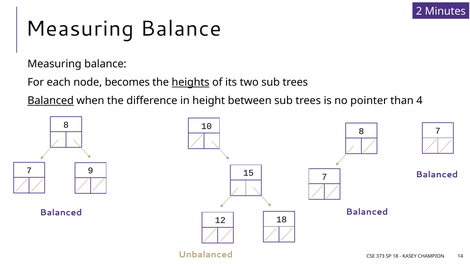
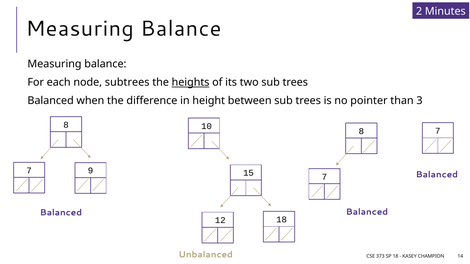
becomes: becomes -> subtrees (127, 82)
Balanced underline: present -> none (51, 101)
4: 4 -> 3 (419, 101)
